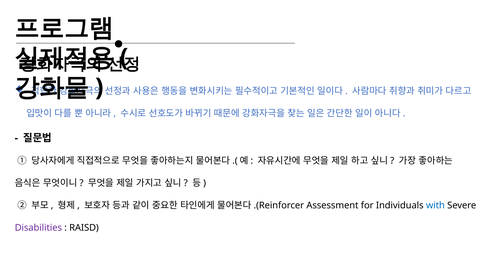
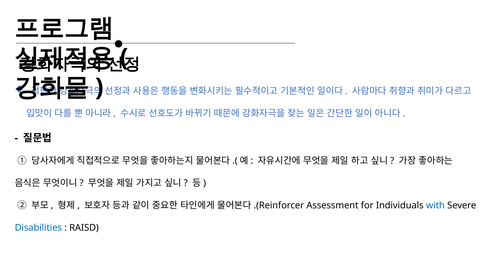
Disabilities colour: purple -> blue (38, 228)
